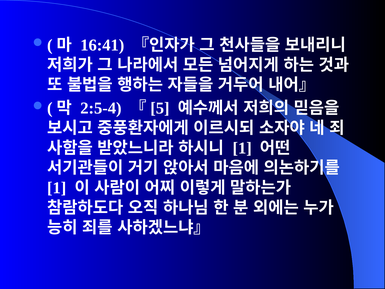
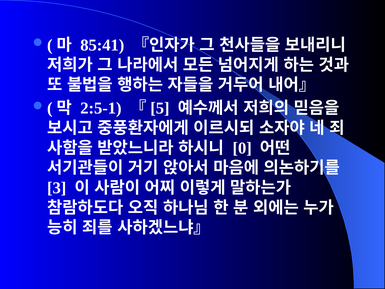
16:41: 16:41 -> 85:41 (102, 45)
2:5-4: 2:5-4 -> 2:5-1 (101, 108)
1: 1 -> 0 (242, 148)
1: 1 -> 3 (57, 188)
